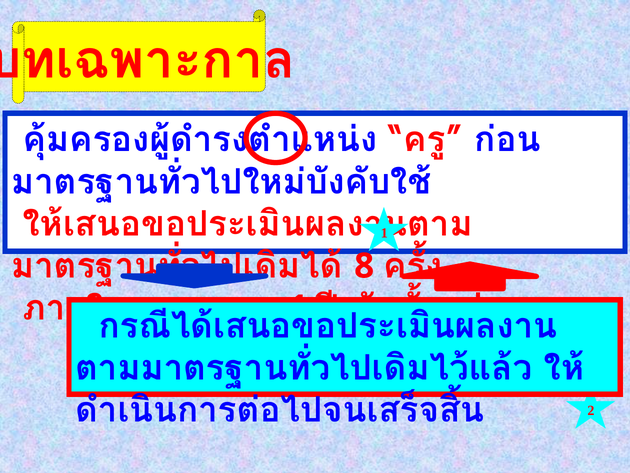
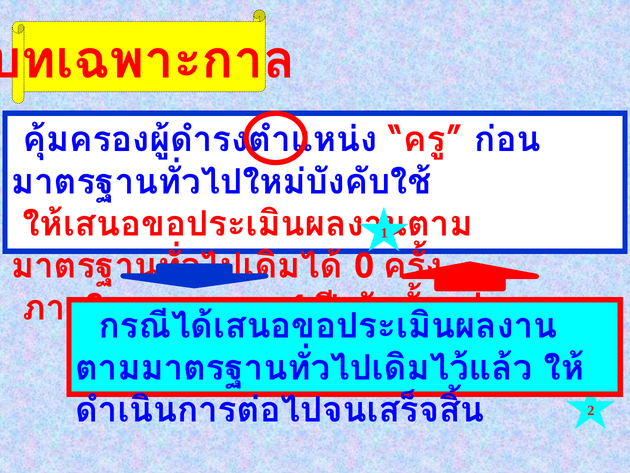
8: 8 -> 0 (364, 266)
